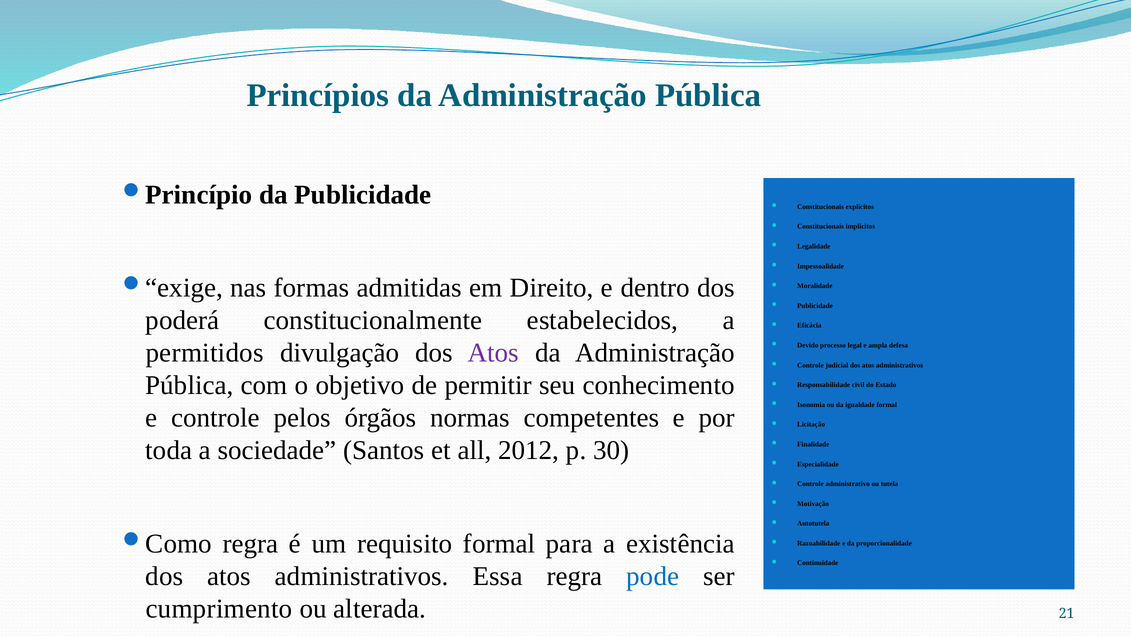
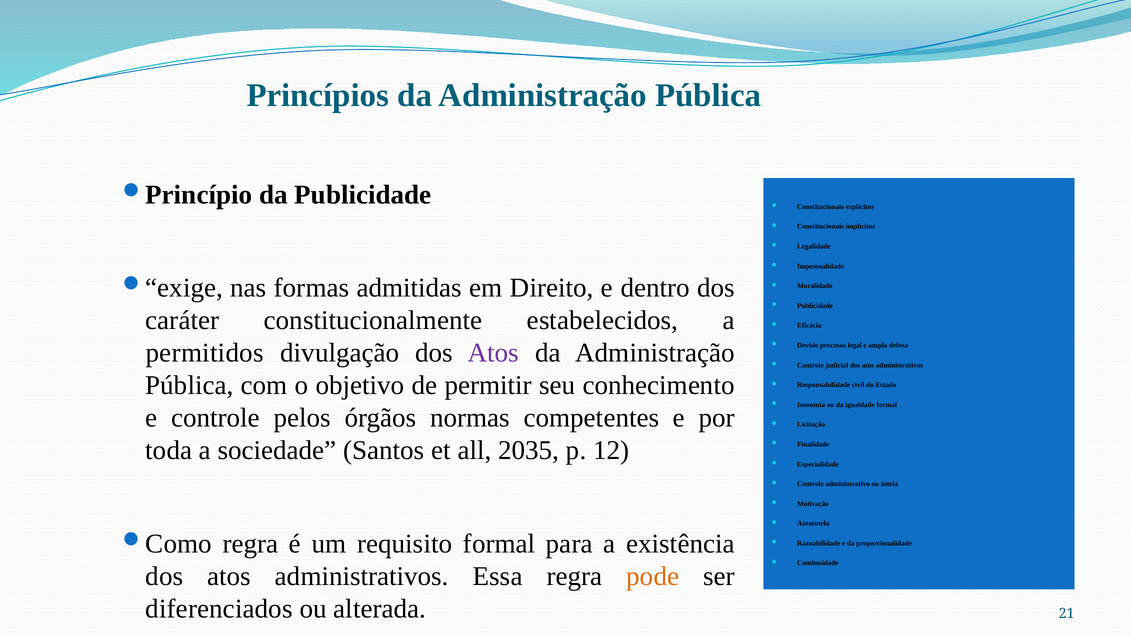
poderá: poderá -> caráter (182, 321)
2012: 2012 -> 2035 (529, 451)
30: 30 -> 12 (611, 451)
pode colour: blue -> orange (653, 576)
cumprimento: cumprimento -> diferenciados (219, 609)
